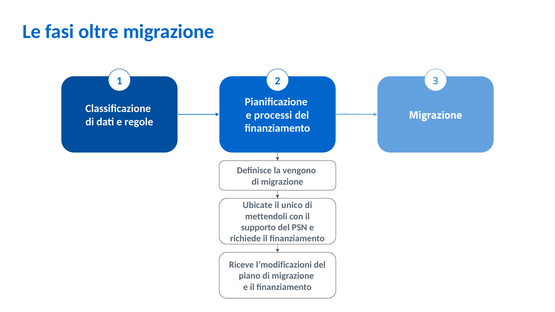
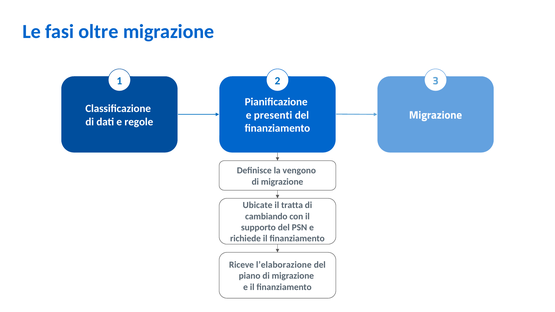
processi: processi -> presenti (273, 115)
unico: unico -> tratta (292, 205)
mettendoli: mettendoli -> cambiando (266, 216)
l’modificazioni: l’modificazioni -> l’elaborazione (284, 265)
